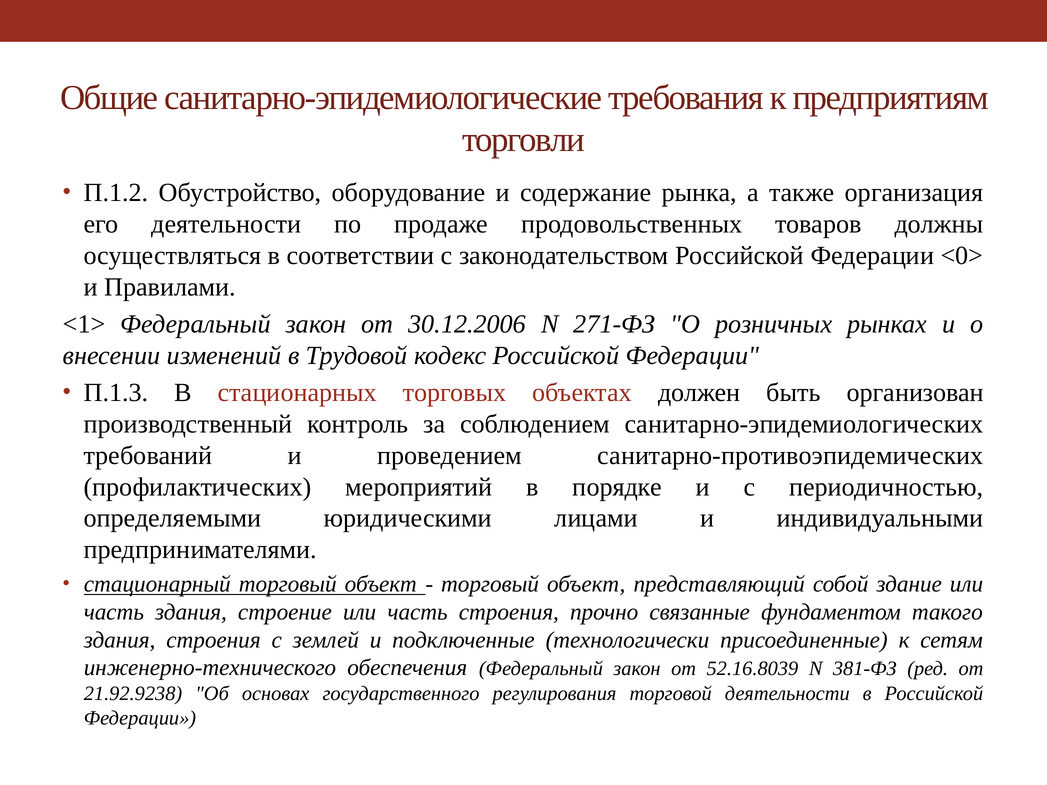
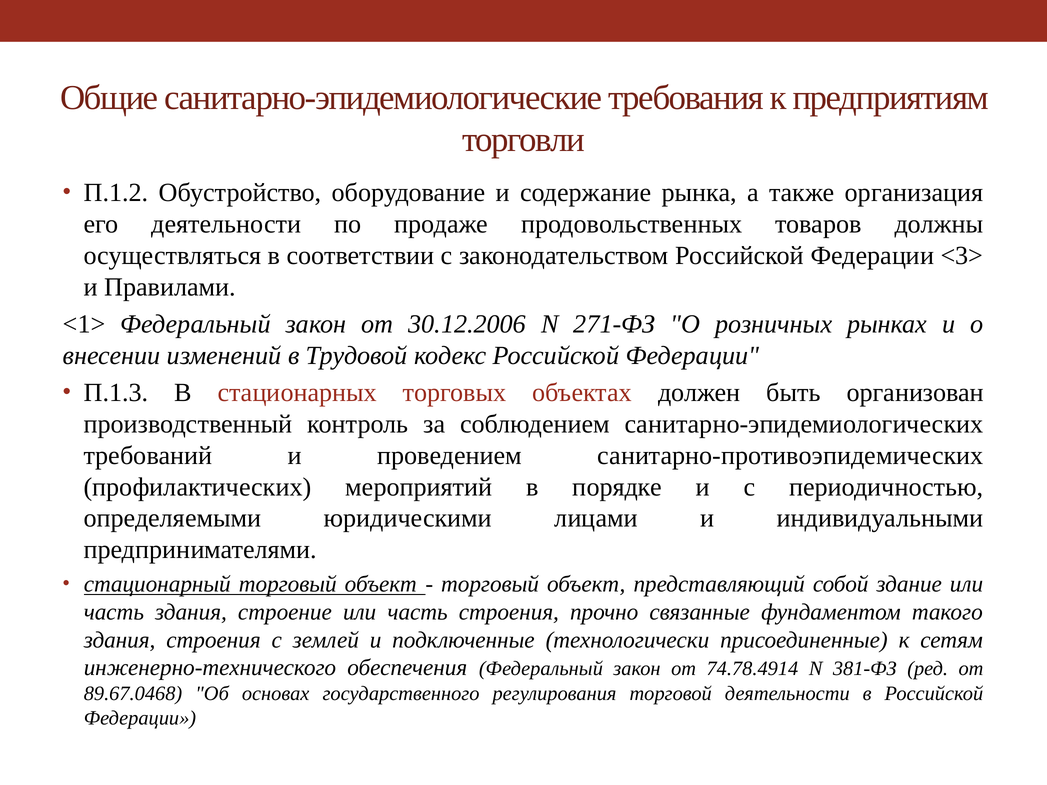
<0>: <0> -> <3> (962, 256)
52.16.8039: 52.16.8039 -> 74.78.4914 (752, 669)
21.92.9238: 21.92.9238 -> 89.67.0468 (133, 694)
